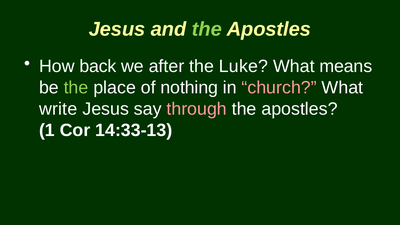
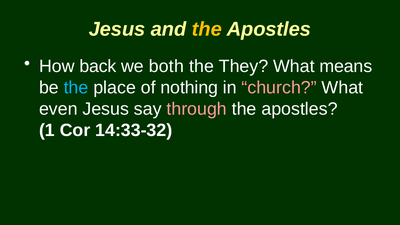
the colour: light green -> yellow (207, 29)
after: after -> both (166, 66)
Luke: Luke -> They (244, 66)
the colour: light green -> light blue (76, 88)
write: write -> even (58, 109)
14:33-13: 14:33-13 -> 14:33-32 (134, 130)
